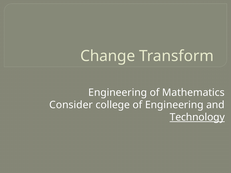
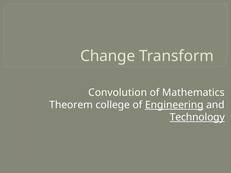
Engineering: Engineering -> Convolution (118, 93)
Consider: Consider -> Theorem (71, 105)
Engineering underline: none -> present (174, 105)
